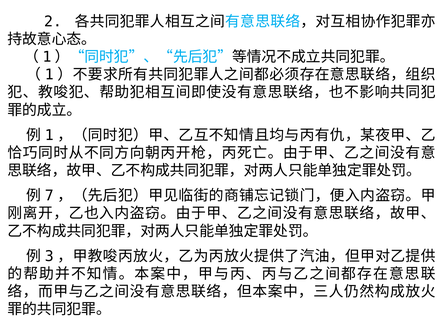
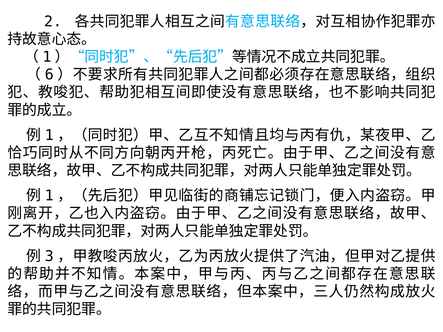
1: 1 -> 6 (49, 75)
7: 7 -> 1 (49, 196)
